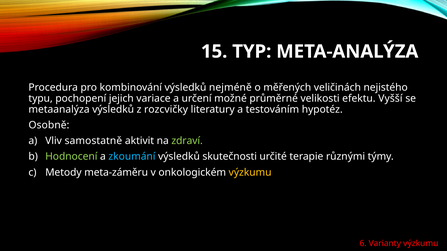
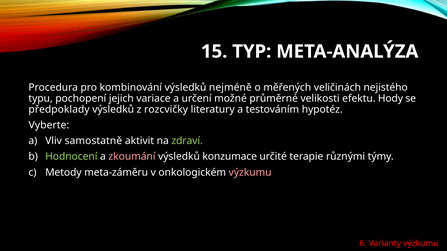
Vyšší: Vyšší -> Hody (390, 99)
metaanalýza: metaanalýza -> předpoklady (59, 110)
Osobně: Osobně -> Vyberte (49, 125)
zkoumání colour: light blue -> pink (132, 157)
skutečnosti: skutečnosti -> konzumace (230, 157)
výzkumu colour: yellow -> pink (250, 173)
